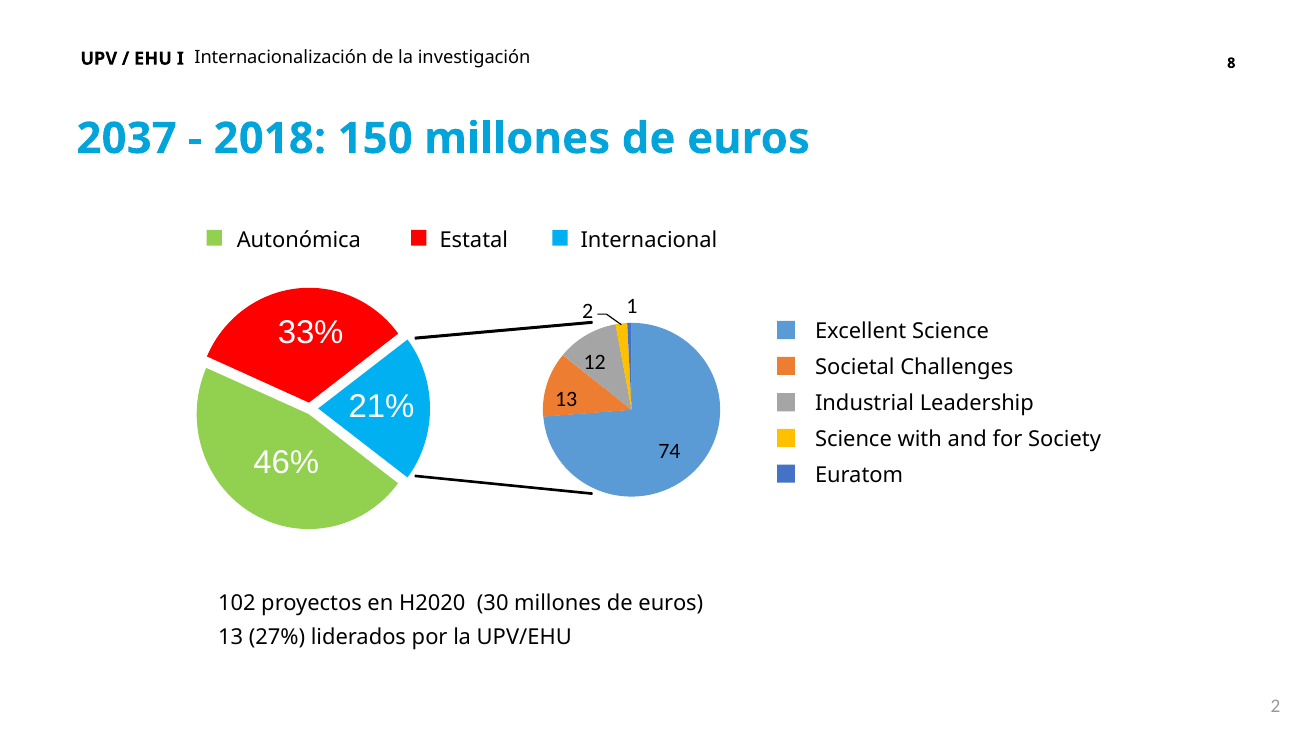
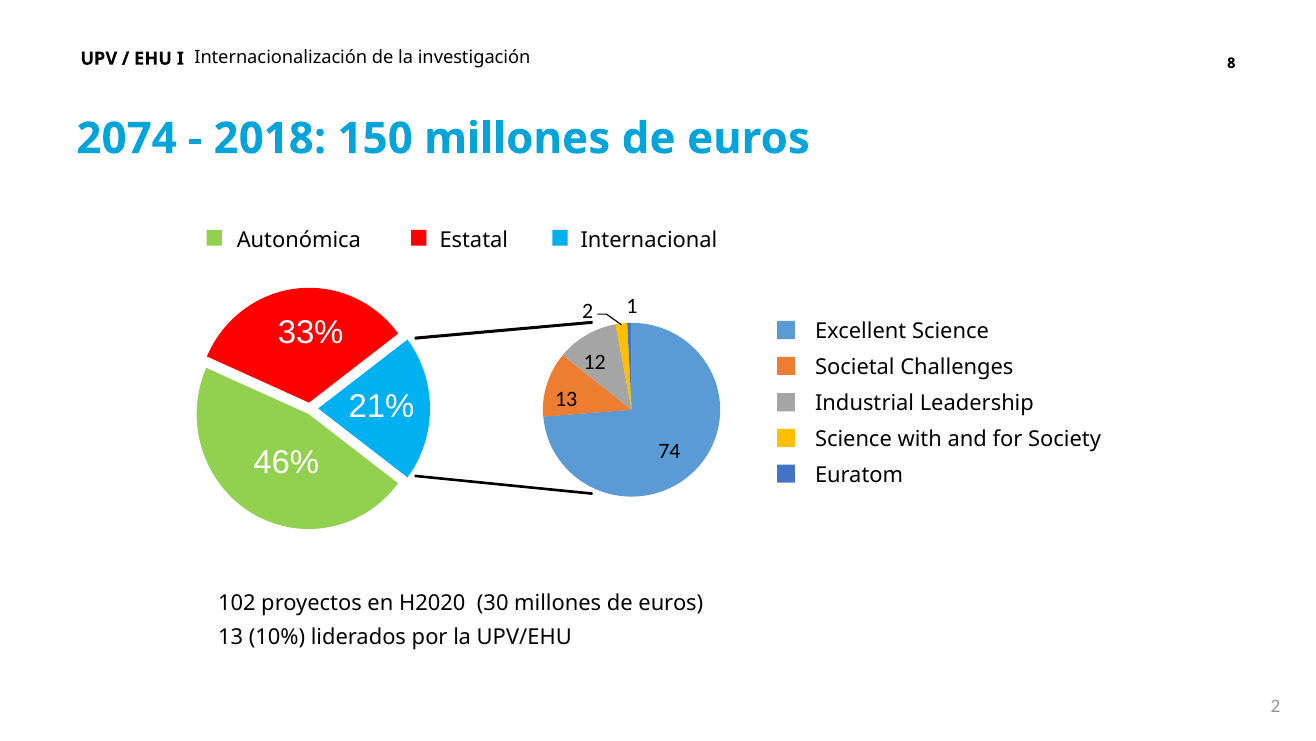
2037: 2037 -> 2074 (127, 139)
27%: 27% -> 10% (277, 636)
